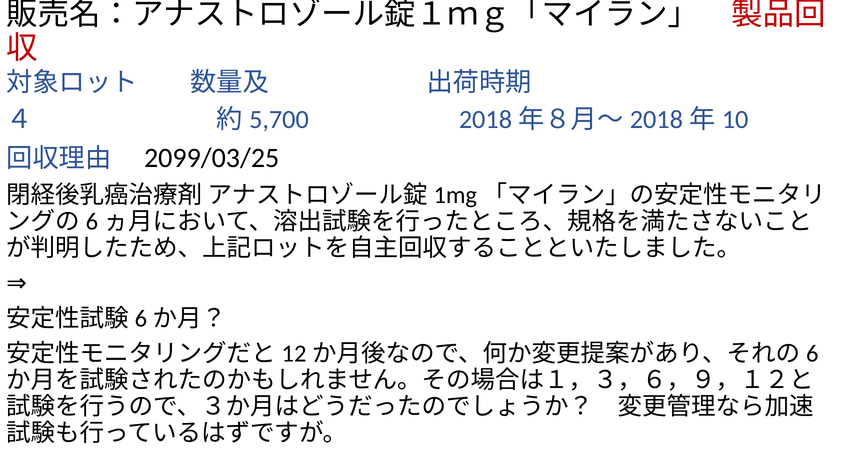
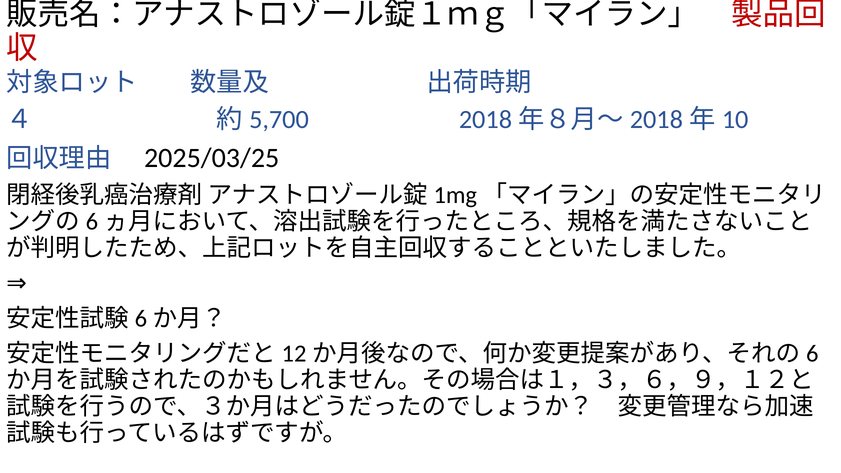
2099/03/25: 2099/03/25 -> 2025/03/25 (212, 158)
